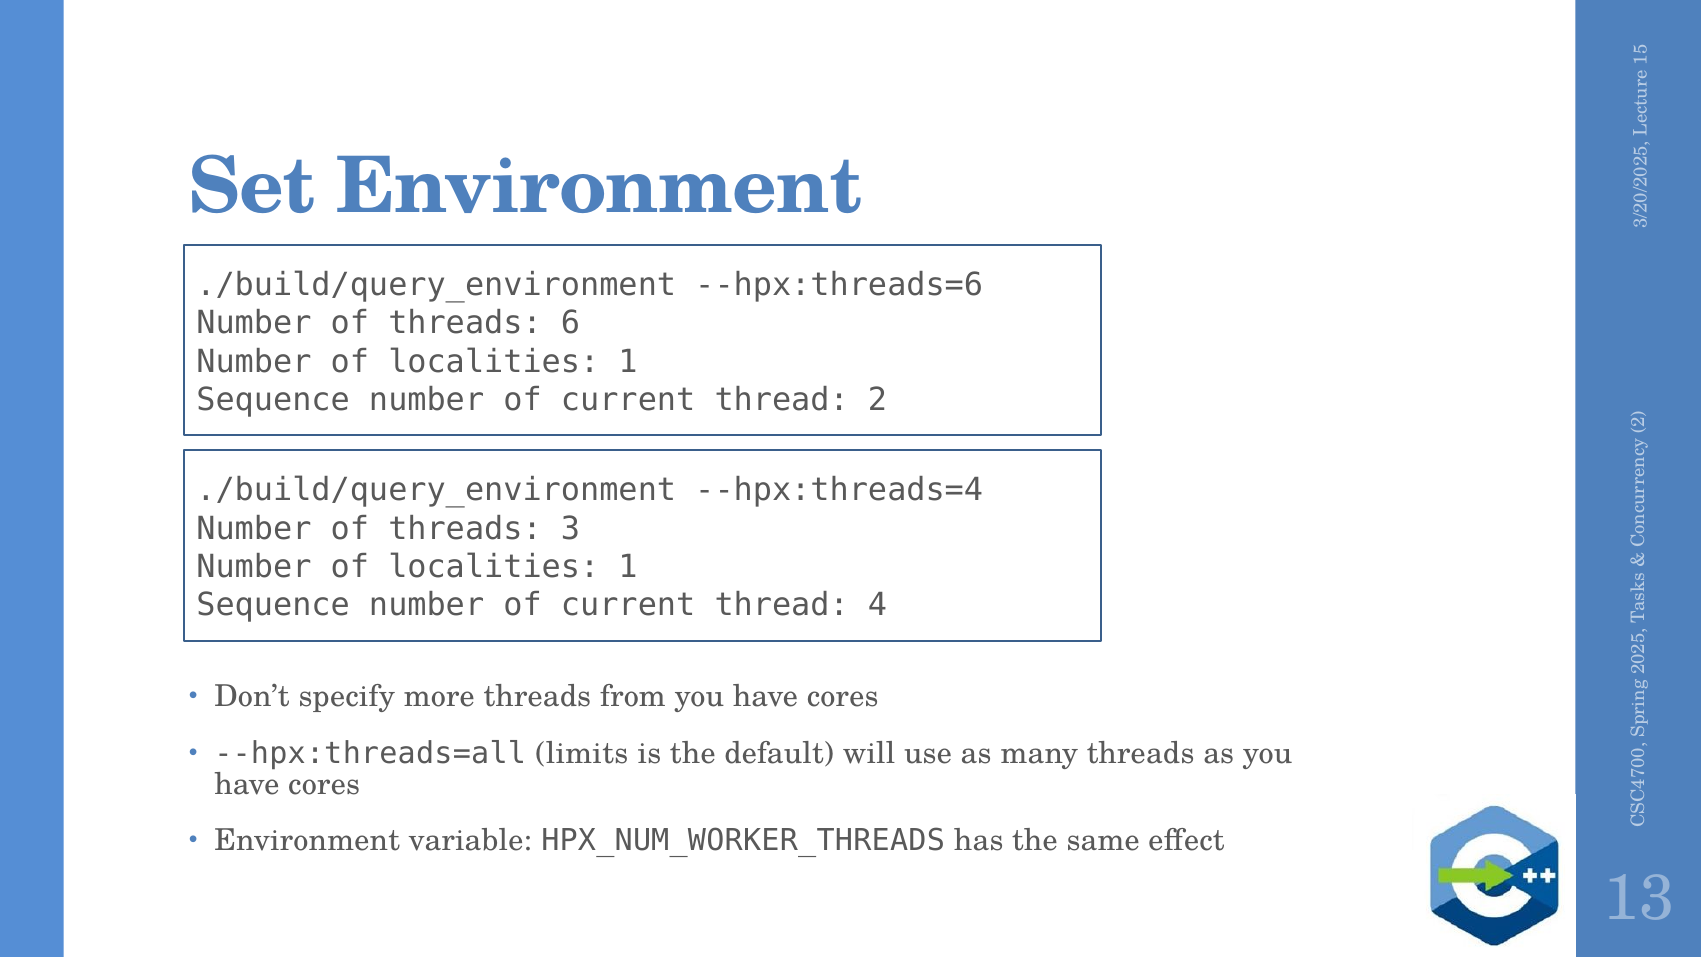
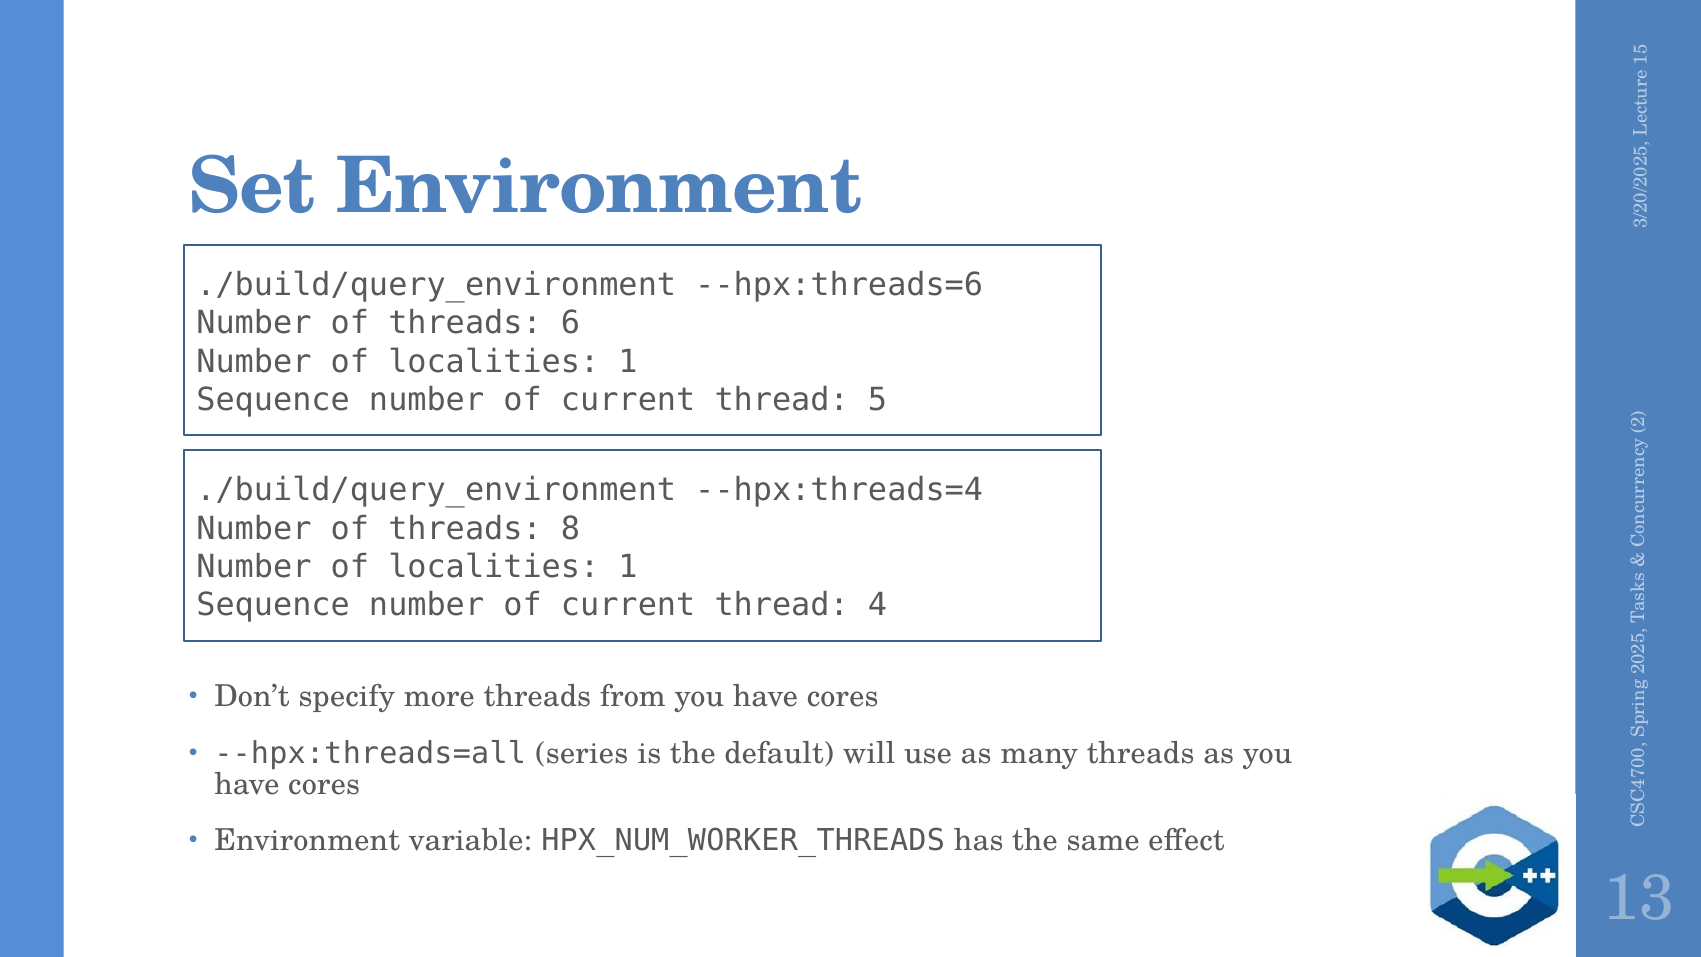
thread 2: 2 -> 5 (878, 400)
threads 3: 3 -> 8 (570, 528)
limits: limits -> series (582, 753)
